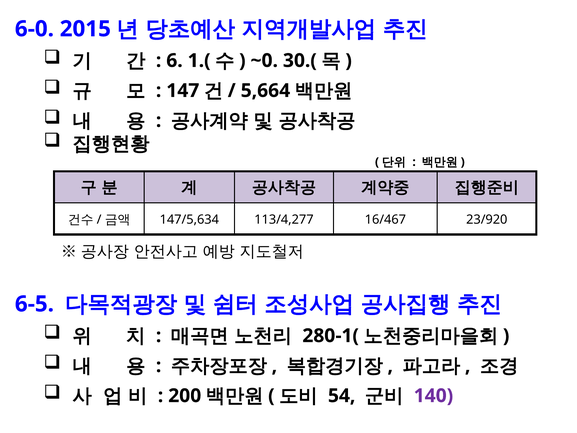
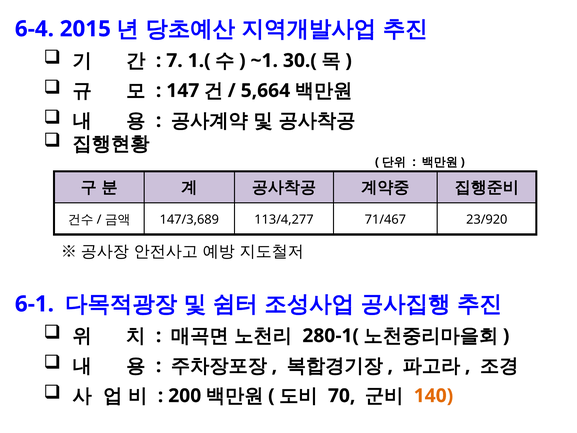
6-0: 6-0 -> 6-4 (34, 29)
6: 6 -> 7 (174, 61)
~0: ~0 -> ~1 (264, 61)
147/5,634: 147/5,634 -> 147/3,689 (189, 219)
16/467: 16/467 -> 71/467 (385, 219)
6-5: 6-5 -> 6-1 (34, 304)
54: 54 -> 70 (342, 396)
140 colour: purple -> orange (433, 396)
